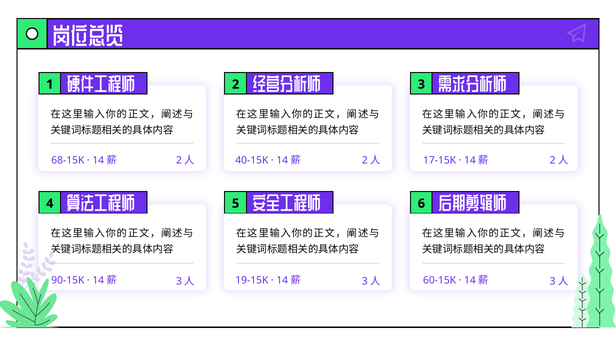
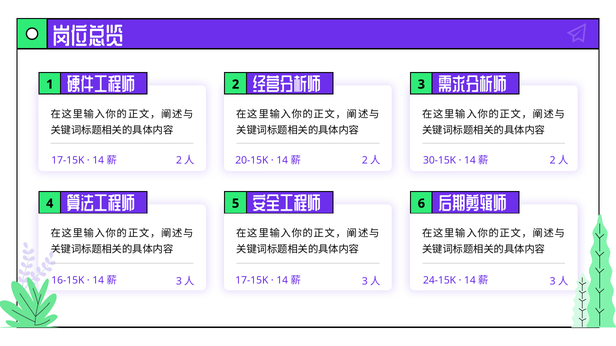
68-15K: 68-15K -> 17-15K (68, 161)
40-15K: 40-15K -> 20-15K (252, 161)
17-15K: 17-15K -> 30-15K (440, 161)
90-15K: 90-15K -> 16-15K (68, 281)
19-15K: 19-15K -> 17-15K (252, 281)
60-15K: 60-15K -> 24-15K (440, 281)
